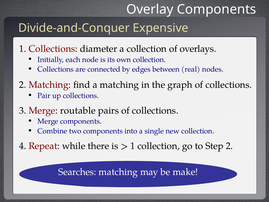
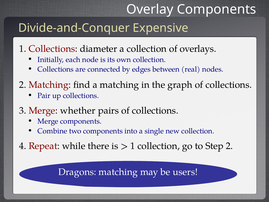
routable: routable -> whether (78, 110)
Searches: Searches -> Dragons (77, 172)
make: make -> users (185, 172)
